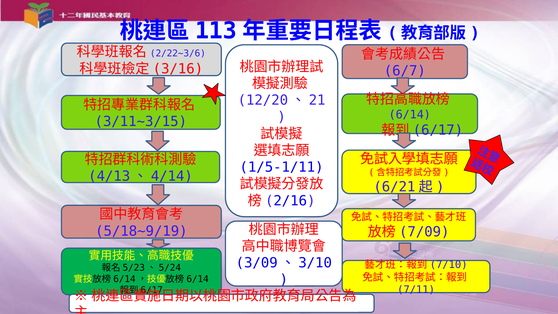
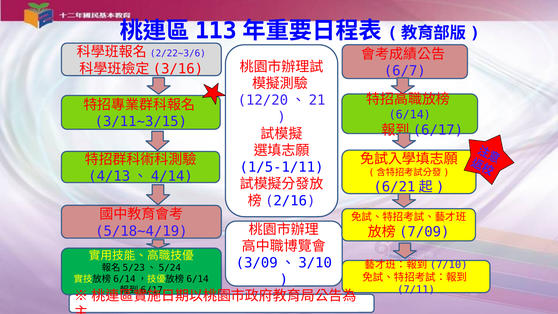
5/18~9/19: 5/18~9/19 -> 5/18~4/19 (141, 231)
